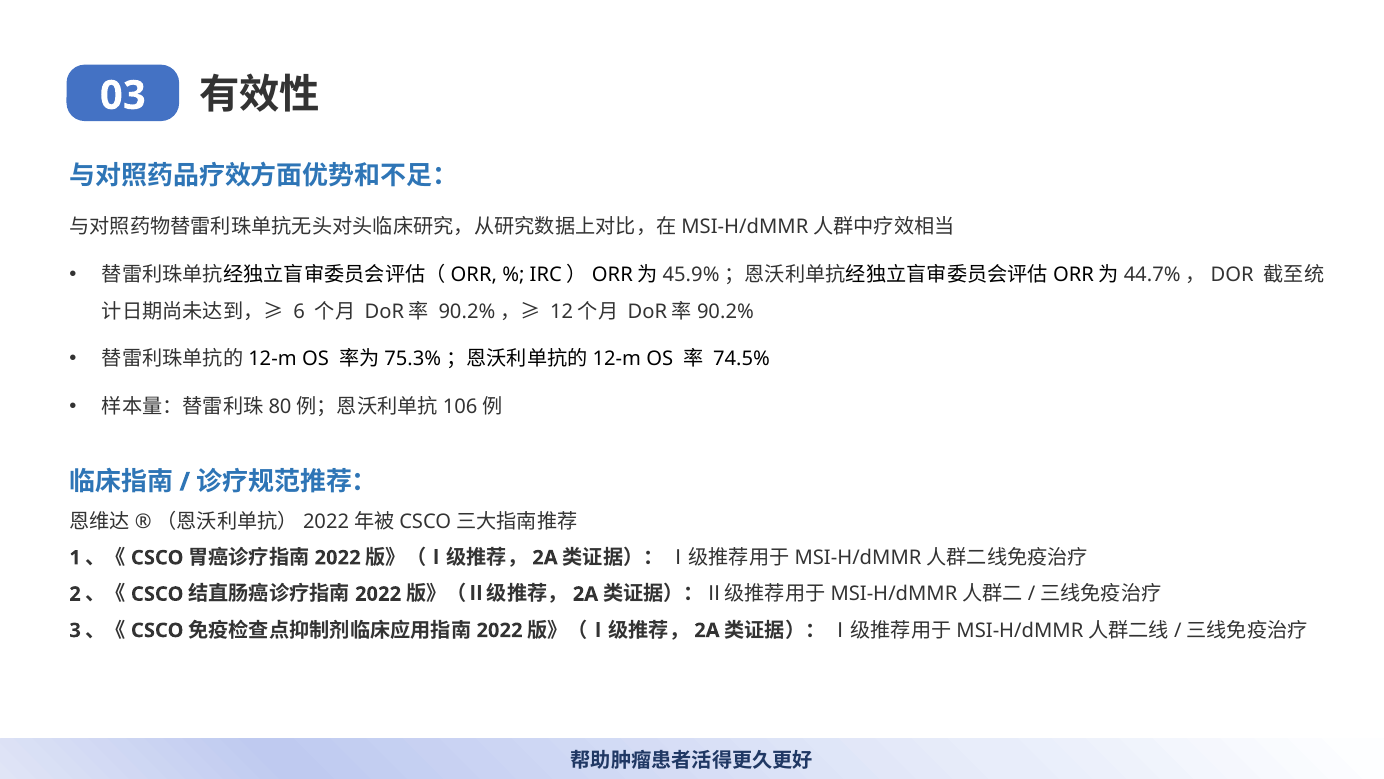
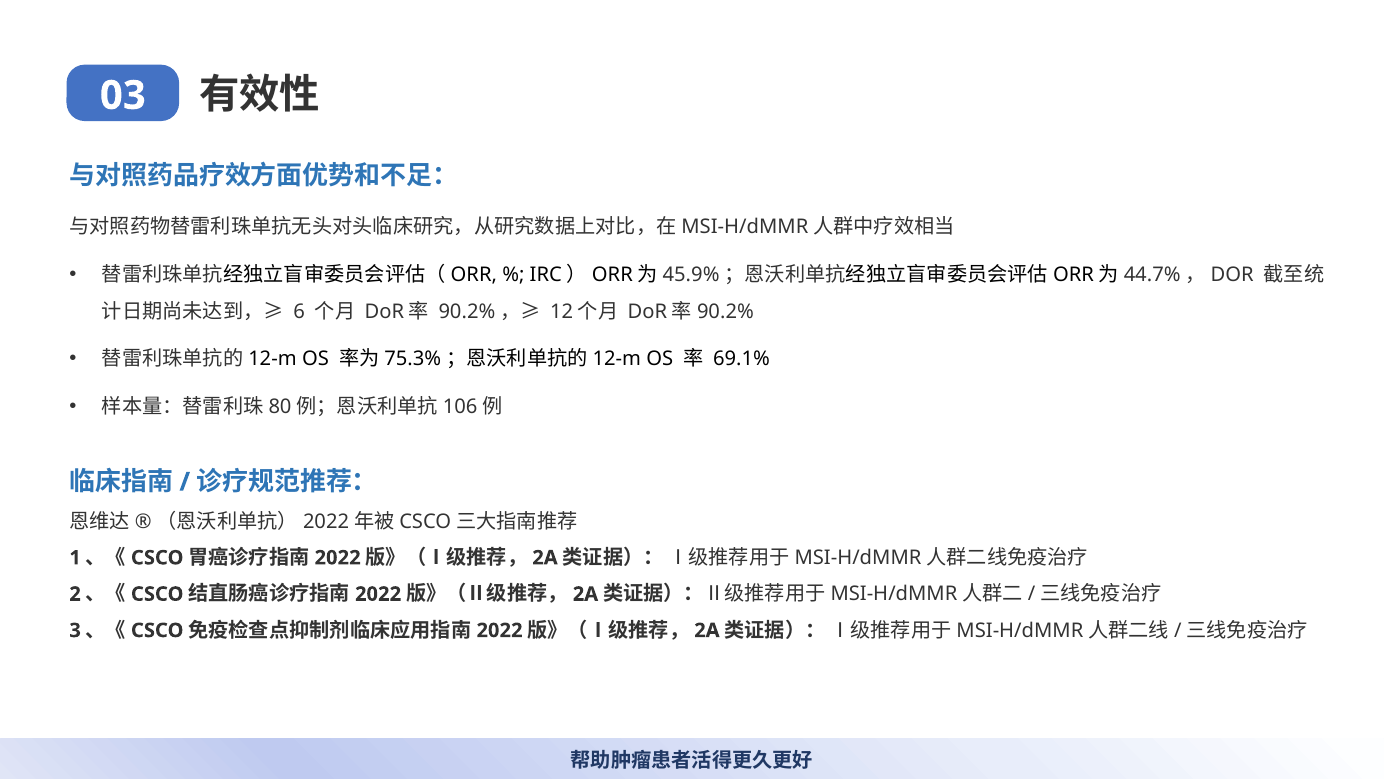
74.5%: 74.5% -> 69.1% (741, 359)
